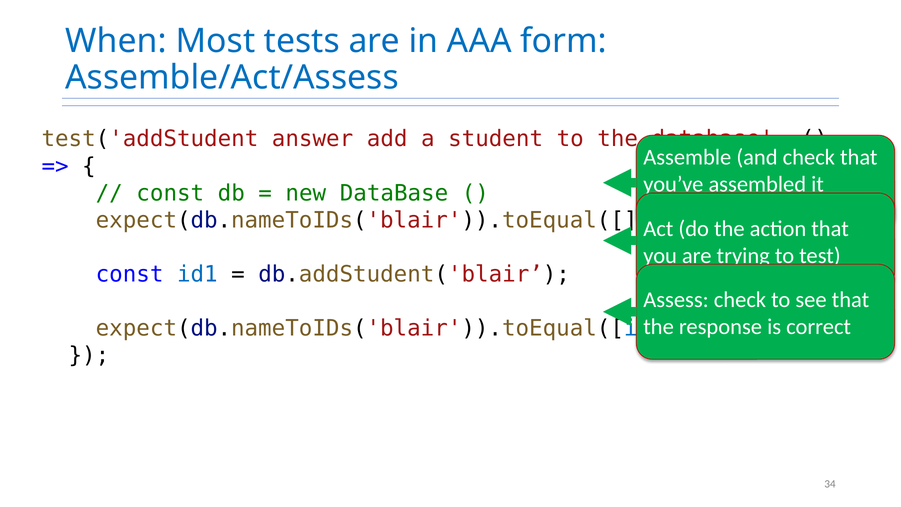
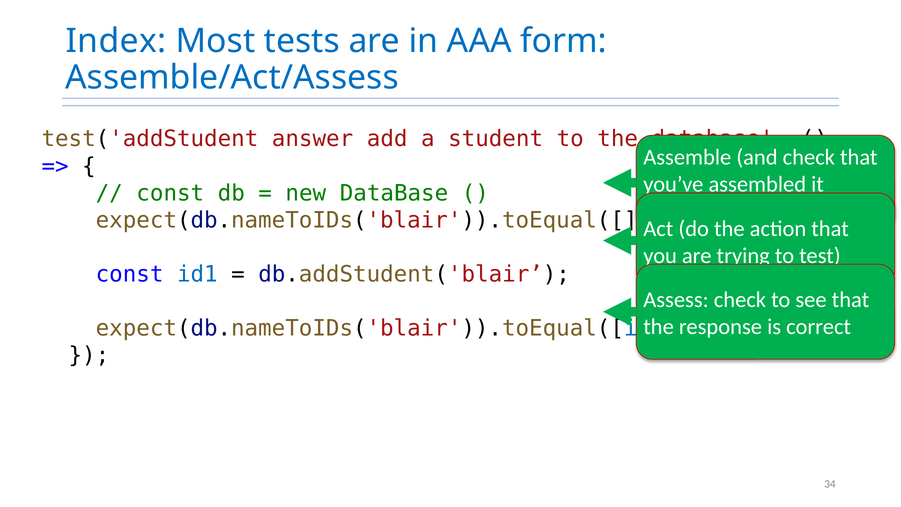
When: When -> Index (116, 41)
